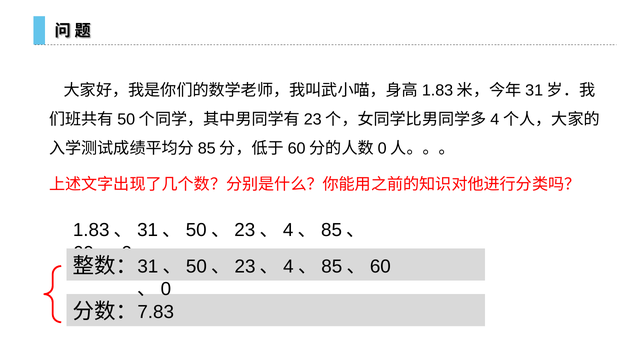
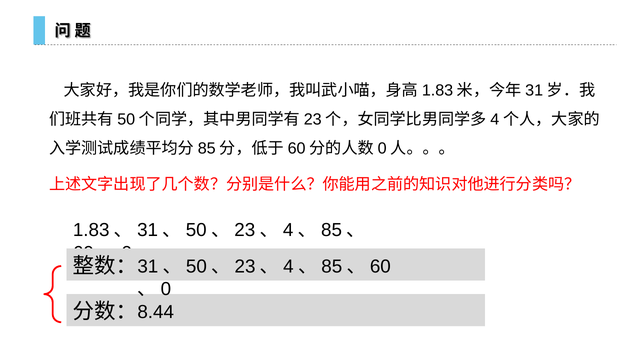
7.83: 7.83 -> 8.44 (156, 312)
